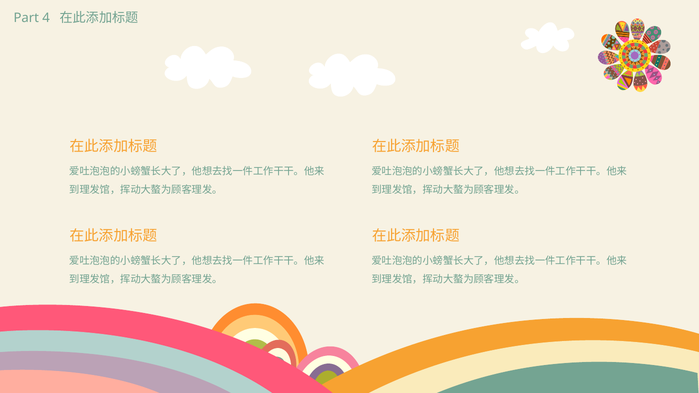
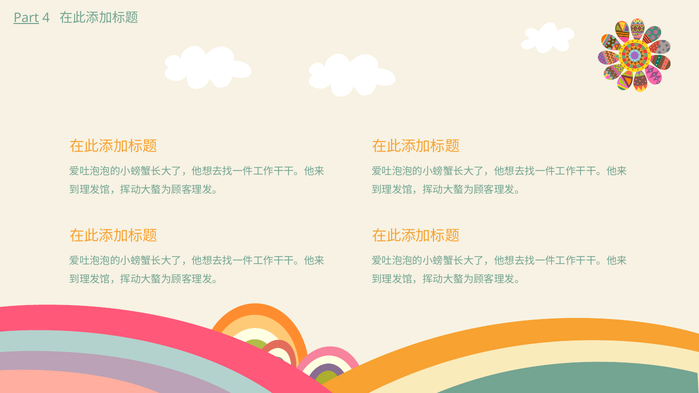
Part underline: none -> present (26, 18)
